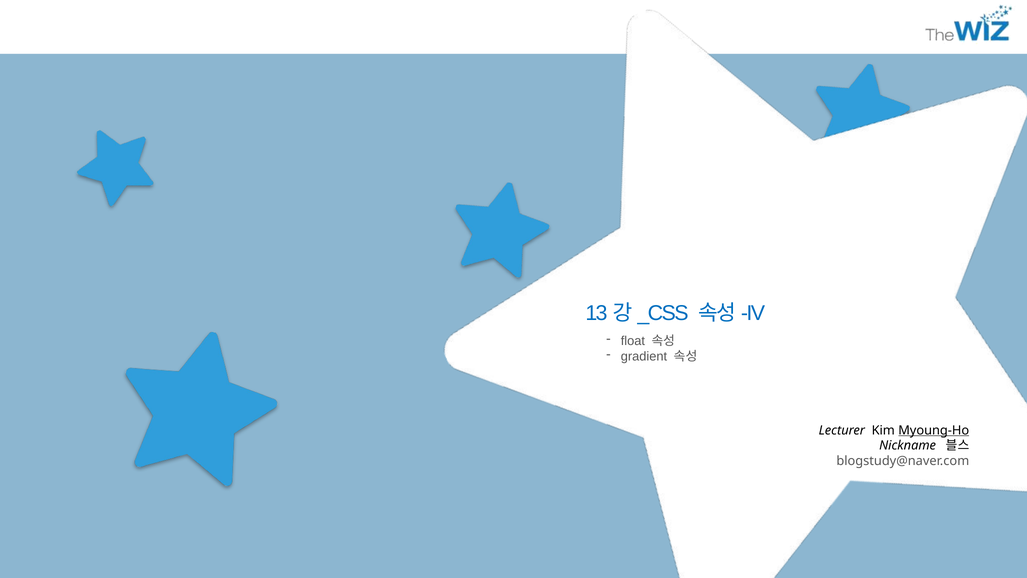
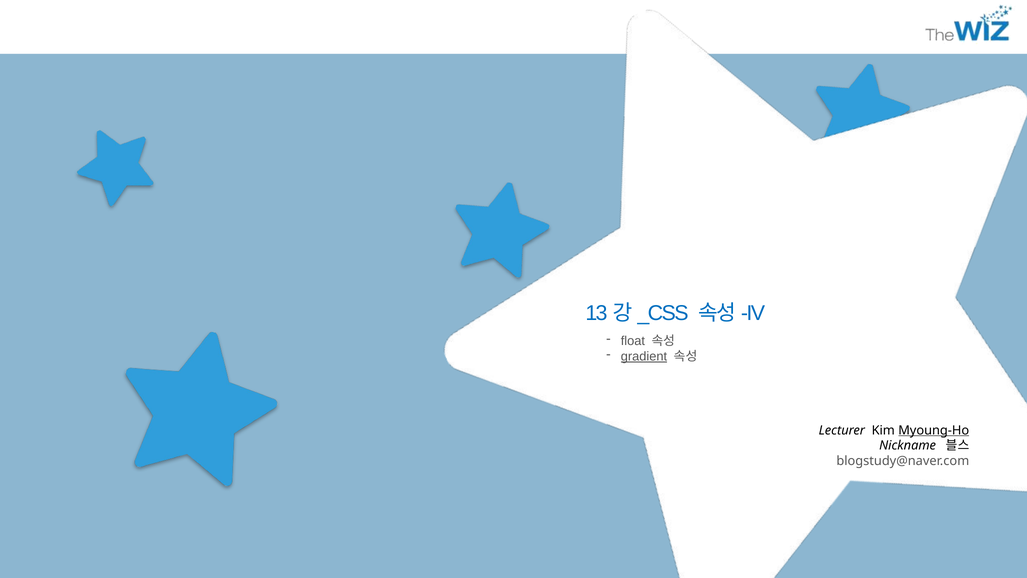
gradient underline: none -> present (644, 356)
